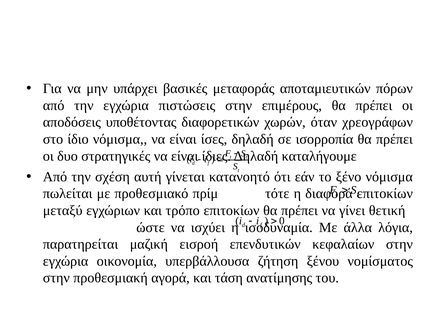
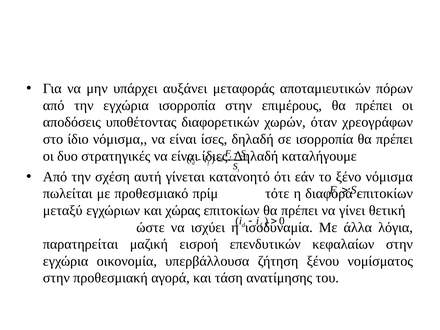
βασικές: βασικές -> αυξάνει (185, 89)
εγχώρια πιστώσεις: πιστώσεις -> ισορροπία (187, 105)
τρόπο: τρόπο -> χώρας (183, 211)
